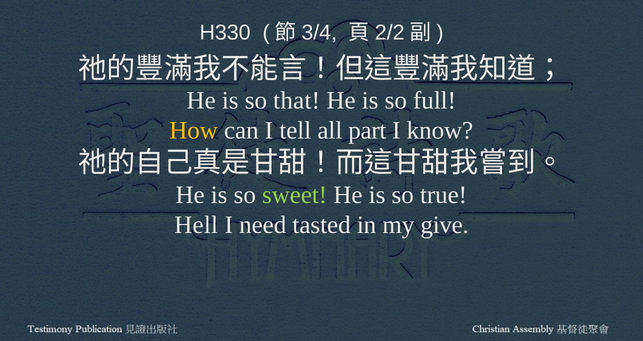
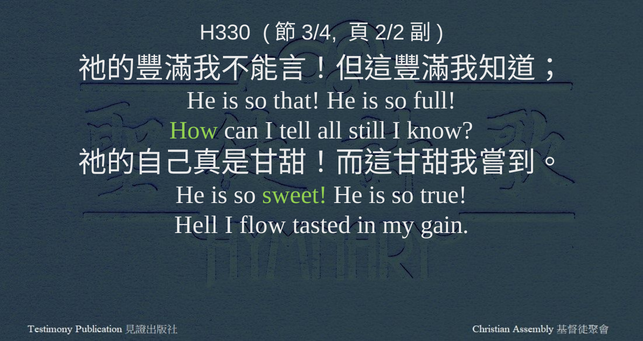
How colour: yellow -> light green (194, 130)
part: part -> still (367, 130)
need: need -> flow (263, 225)
give: give -> gain (445, 225)
